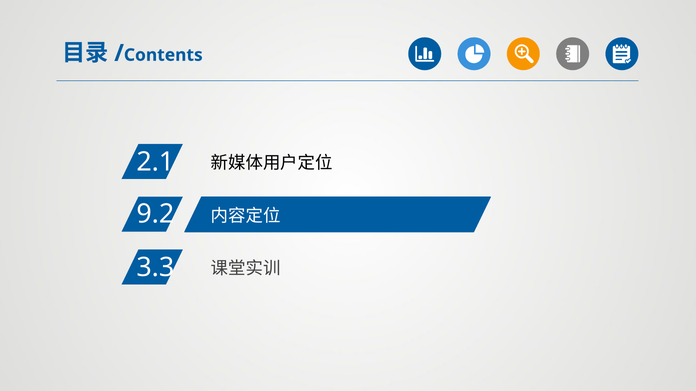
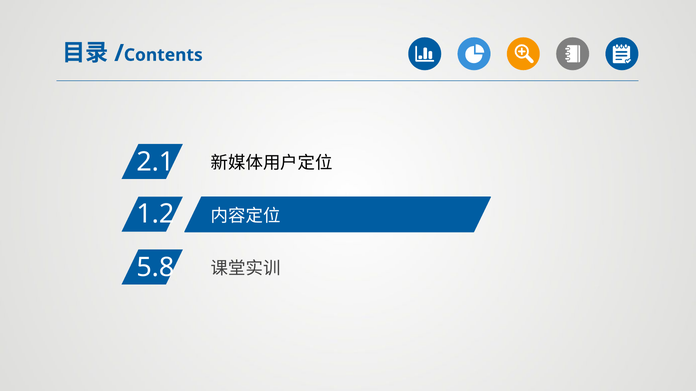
9.2: 9.2 -> 1.2 (155, 214)
3.3: 3.3 -> 5.8 (155, 268)
